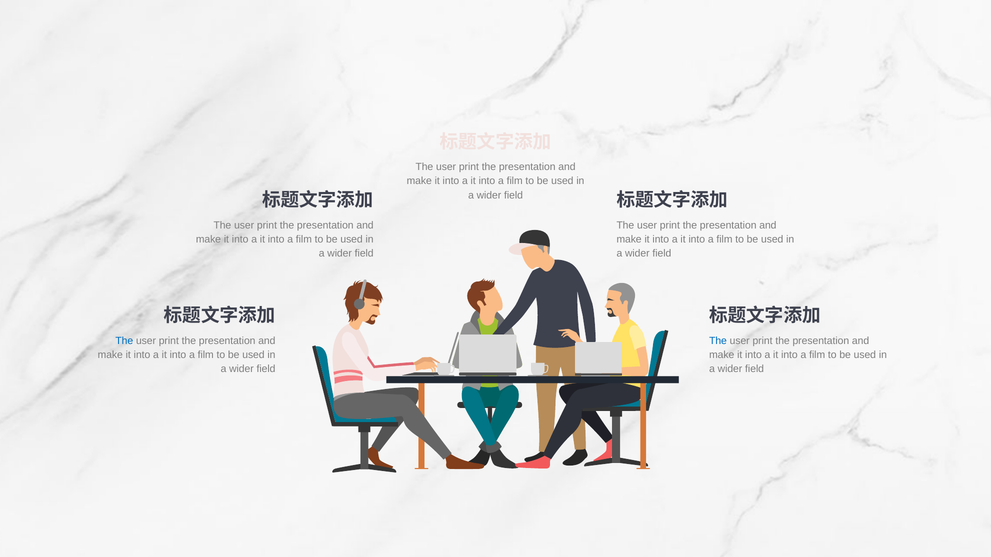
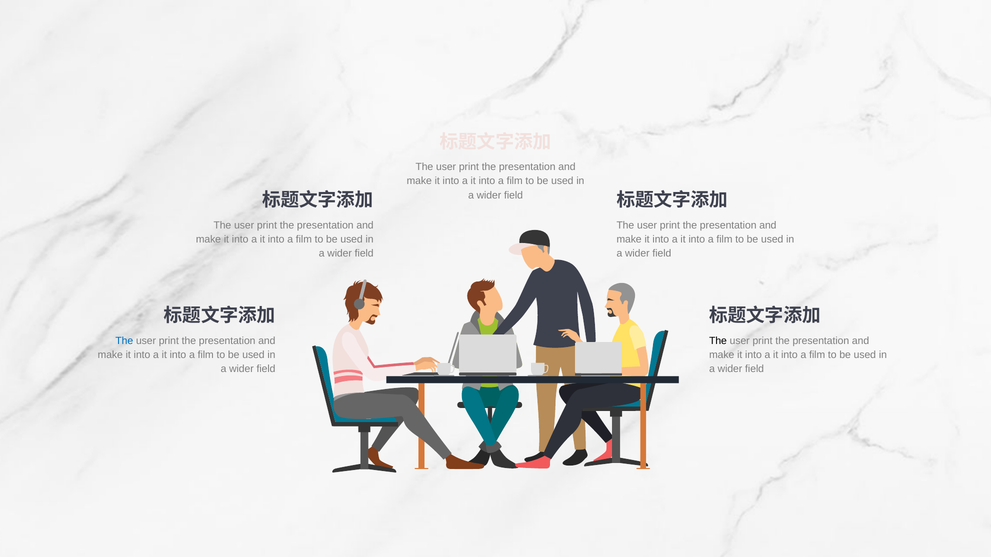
The colour: blue -> black (718, 341)
